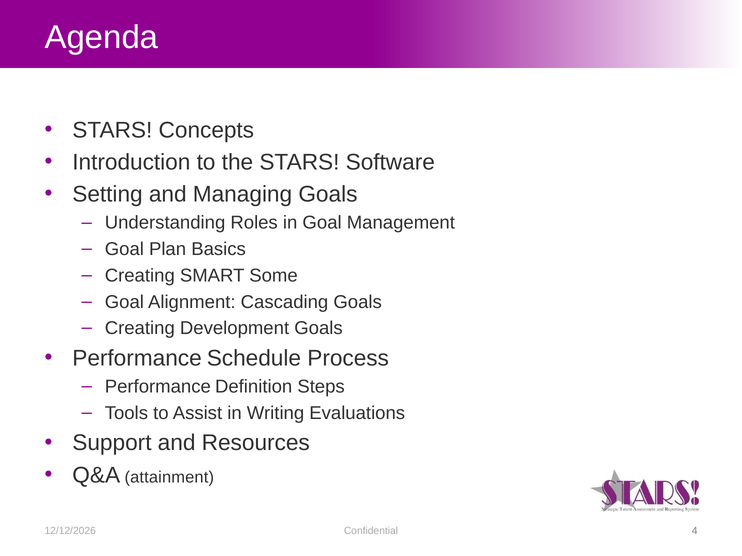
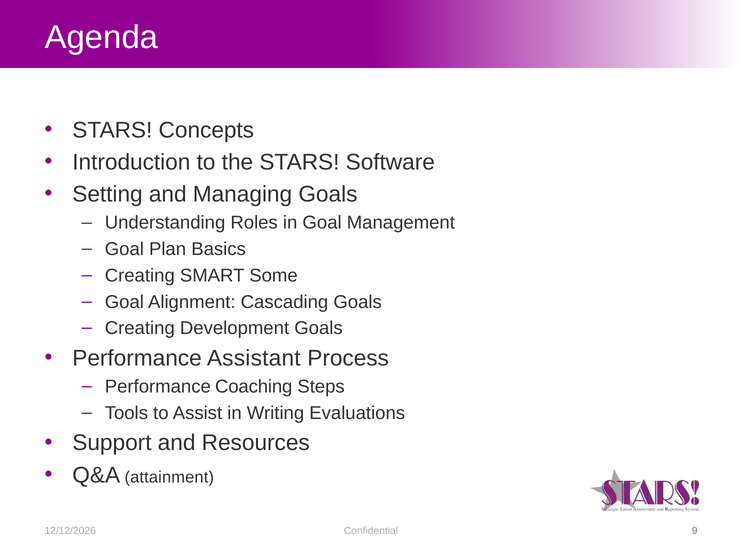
Schedule: Schedule -> Assistant (254, 358)
Definition: Definition -> Coaching (254, 387)
4: 4 -> 9 (695, 531)
